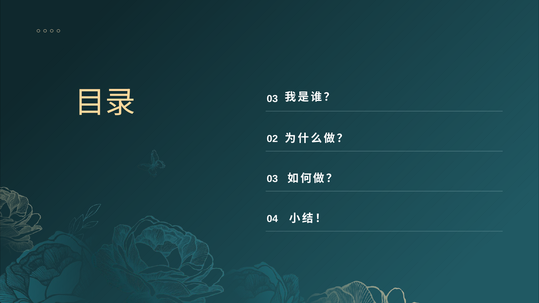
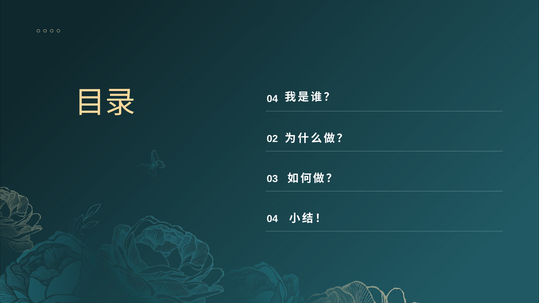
03: 03 -> 04 (272, 99)
